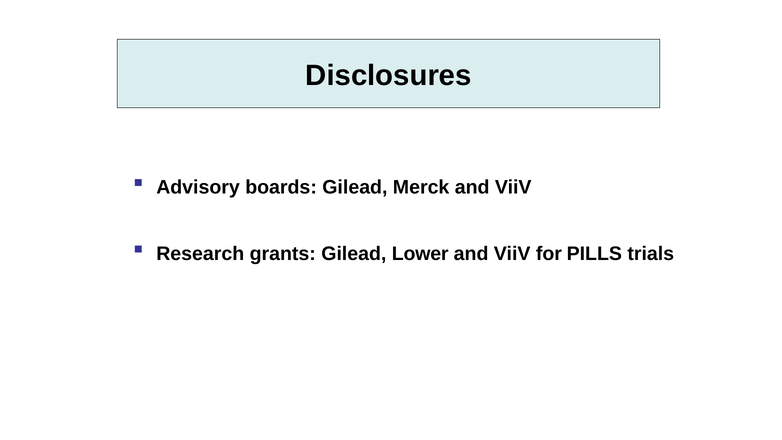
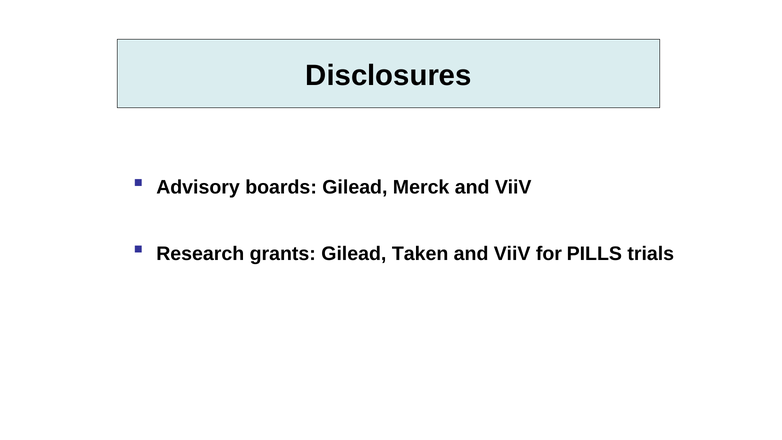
Lower: Lower -> Taken (420, 254)
